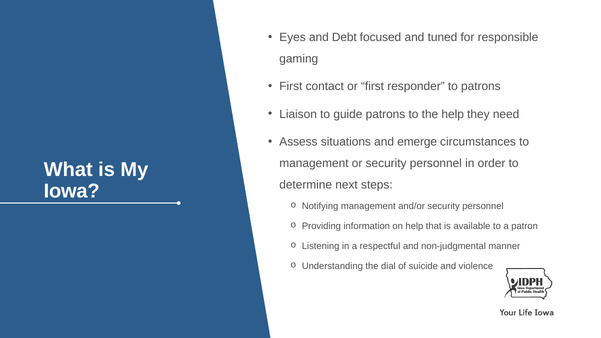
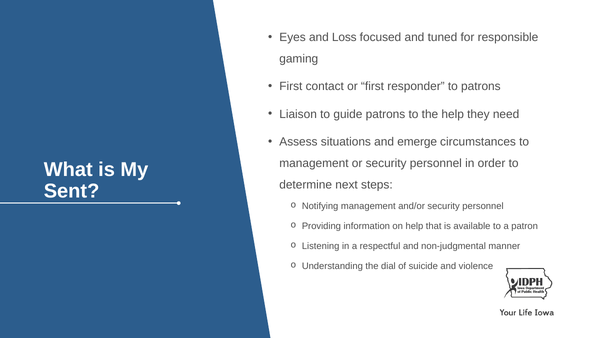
Debt: Debt -> Loss (344, 37)
Iowa: Iowa -> Sent (72, 191)
